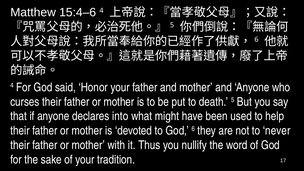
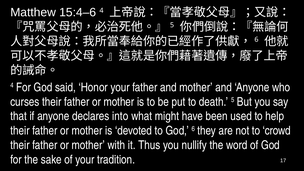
never: never -> crowd (277, 131)
